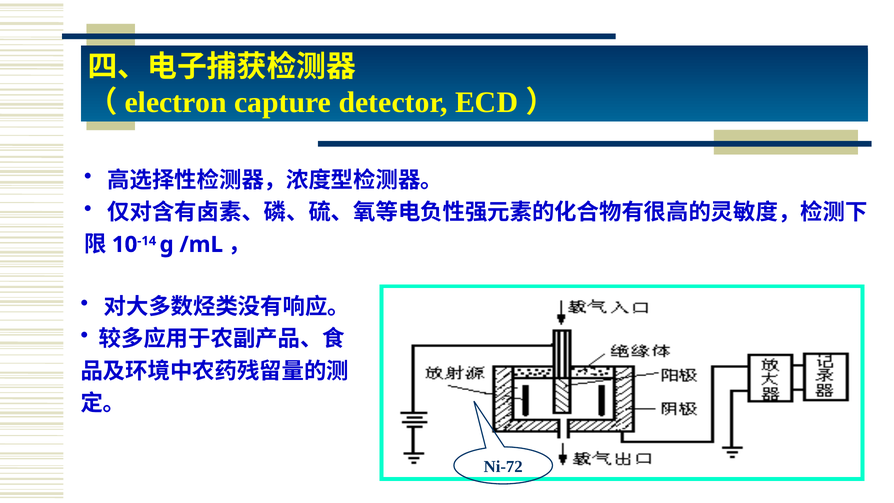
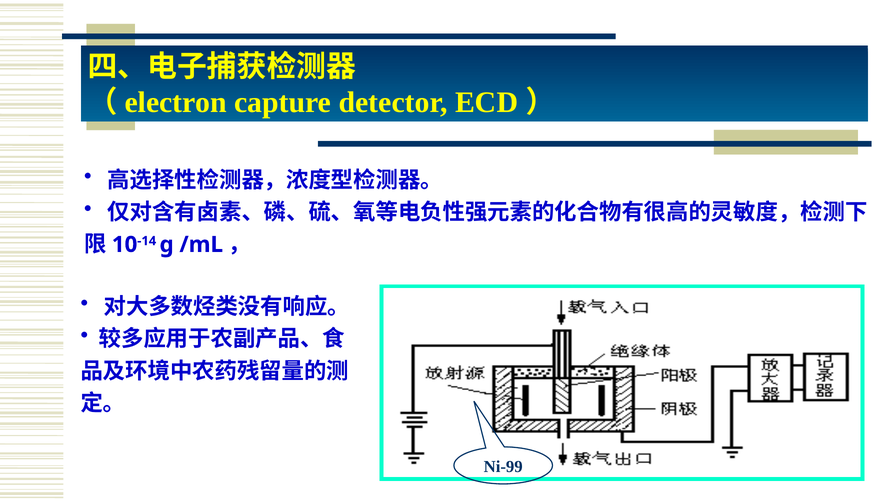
Ni-72: Ni-72 -> Ni-99 (503, 467)
